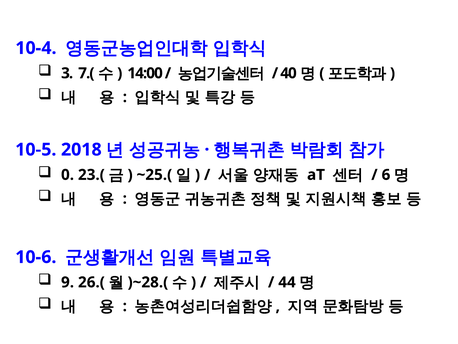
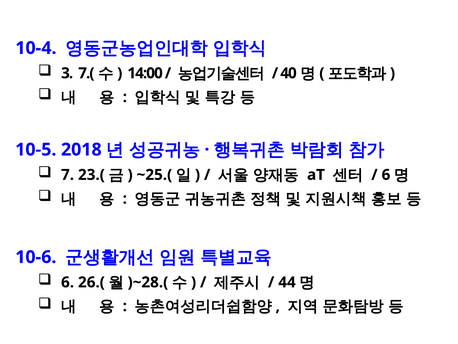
0: 0 -> 7 (68, 175)
9: 9 -> 6 (68, 282)
